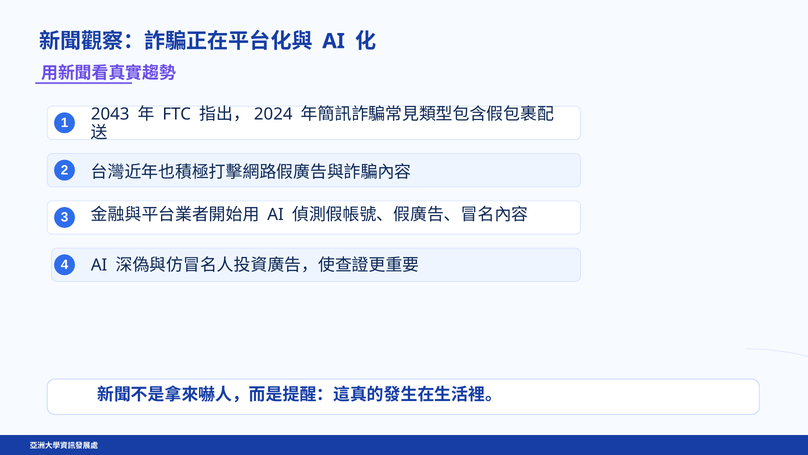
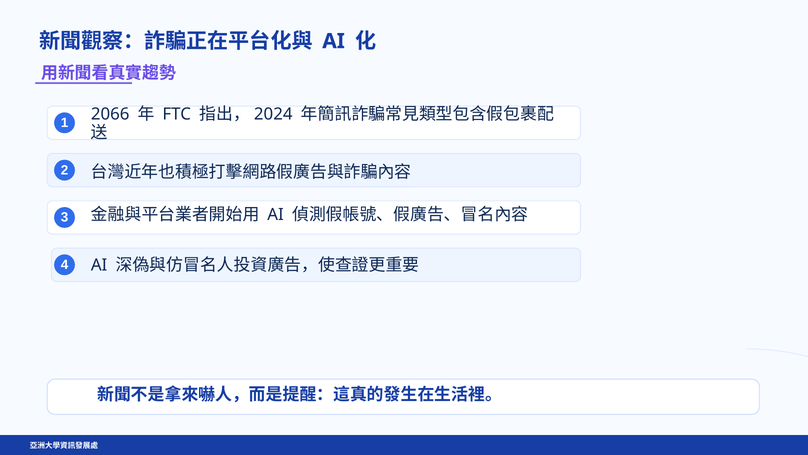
2043: 2043 -> 2066 (110, 114)
